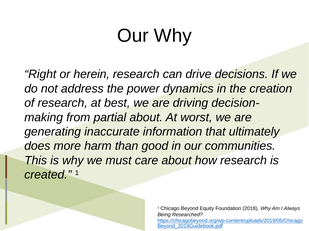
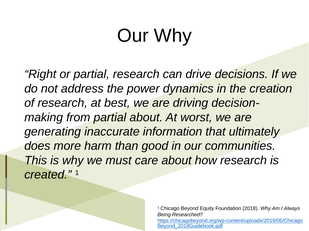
or herein: herein -> partial (92, 75)
